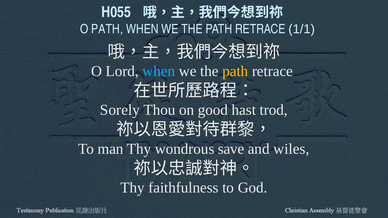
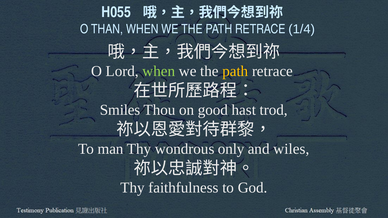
O PATH: PATH -> THAN (107, 29)
1/1: 1/1 -> 1/4 (302, 29)
when colour: light blue -> light green (159, 71)
Sorely: Sorely -> Smiles (120, 110)
save: save -> only (231, 149)
